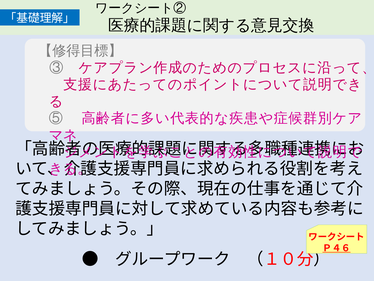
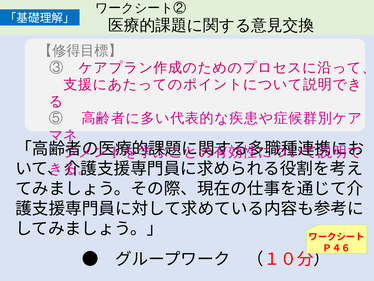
Ｐ４６ underline: present -> none (337, 248)
